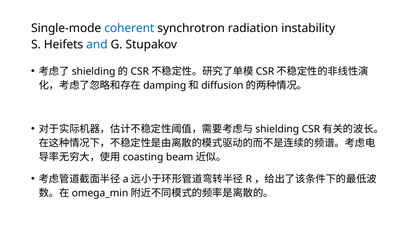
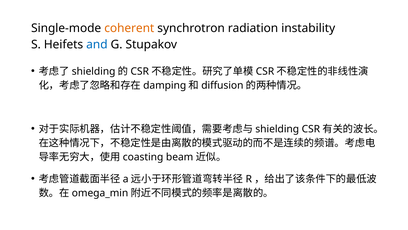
coherent colour: blue -> orange (129, 28)
